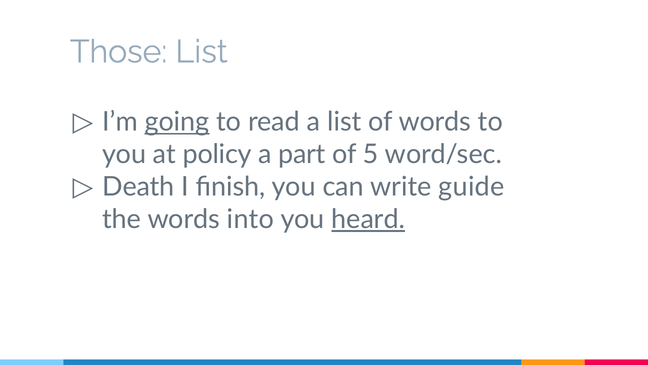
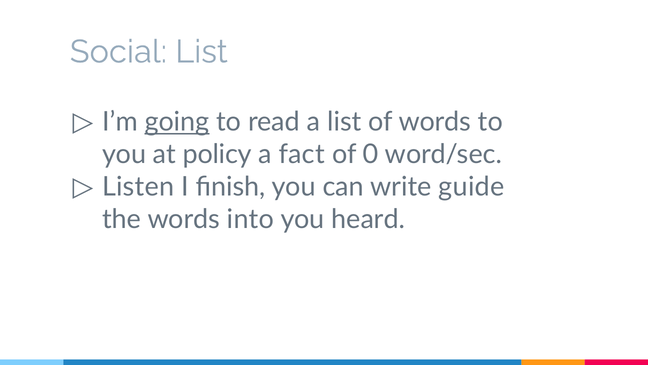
Those: Those -> Social (118, 52)
part: part -> fact (302, 154)
5: 5 -> 0 (371, 154)
Death: Death -> Listen (138, 187)
heard underline: present -> none (368, 219)
